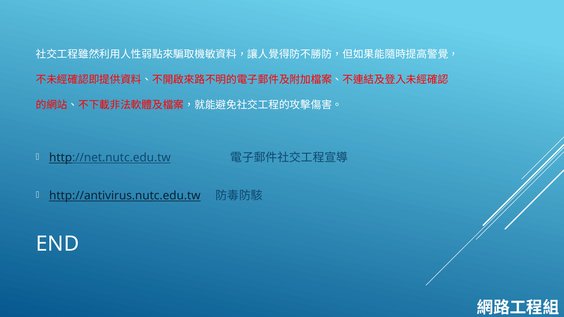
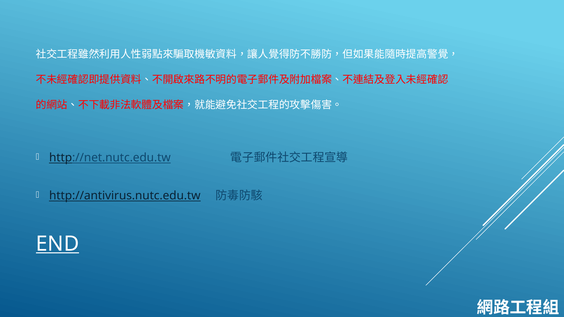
END underline: none -> present (58, 244)
